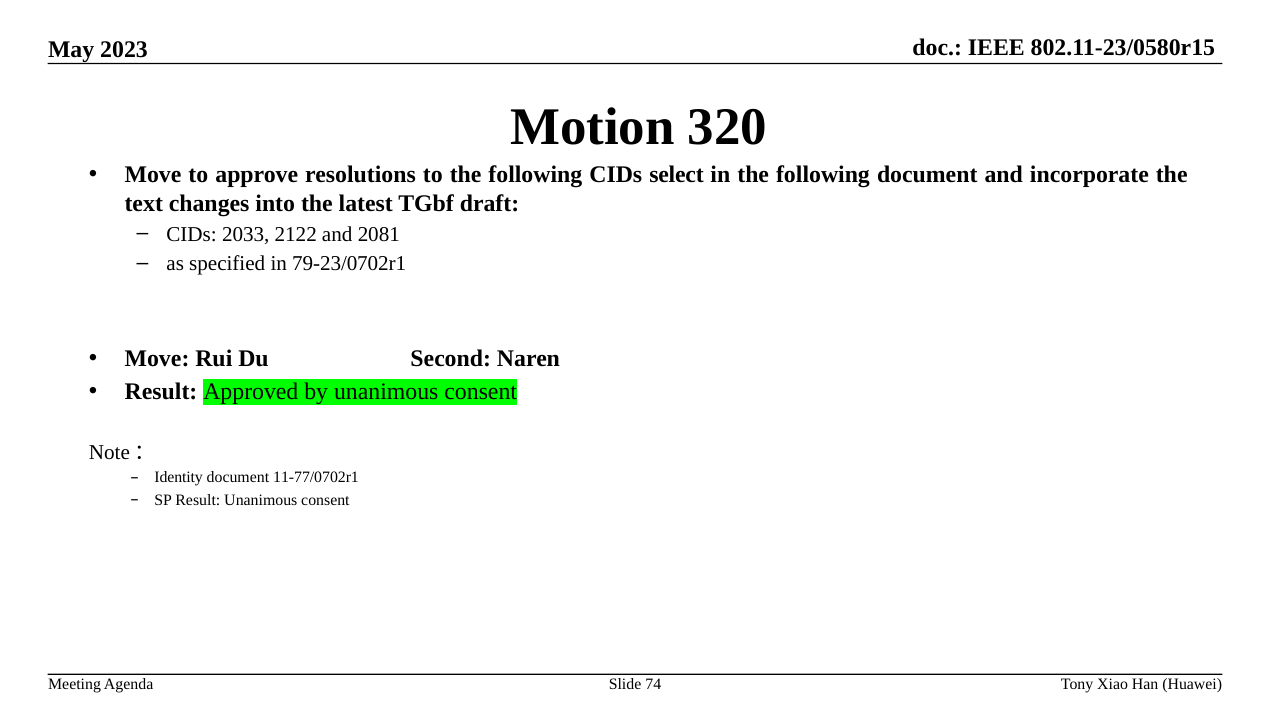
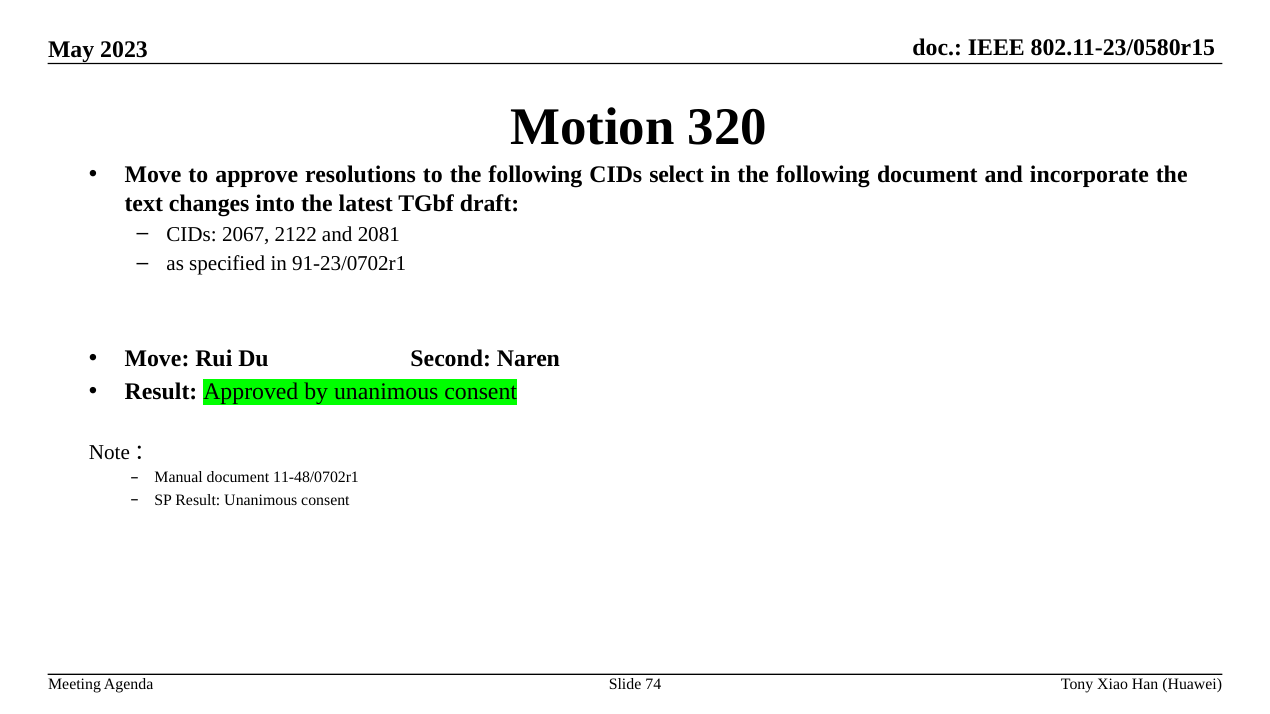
2033: 2033 -> 2067 (246, 234)
79-23/0702r1: 79-23/0702r1 -> 91-23/0702r1 (349, 264)
Identity: Identity -> Manual (179, 478)
11-77/0702r1: 11-77/0702r1 -> 11-48/0702r1 (316, 478)
